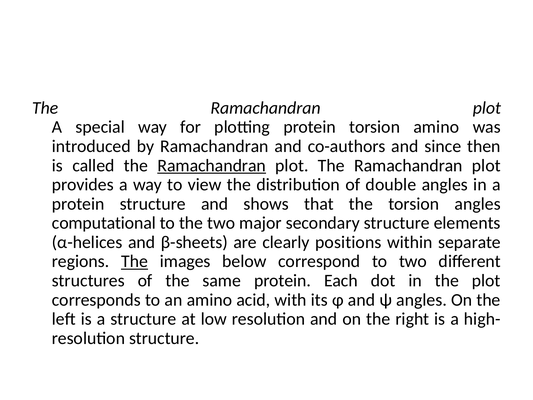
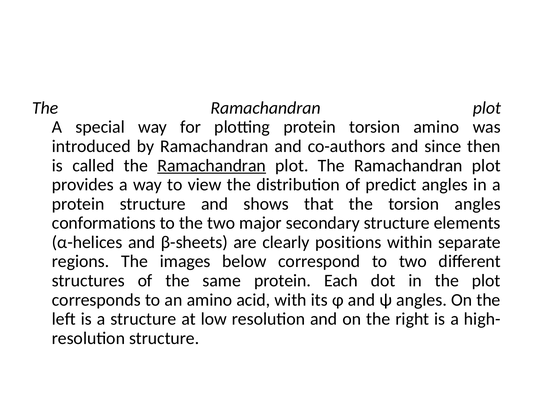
double: double -> predict (391, 185)
computational: computational -> conformations (104, 223)
The underline: present -> none (135, 261)
